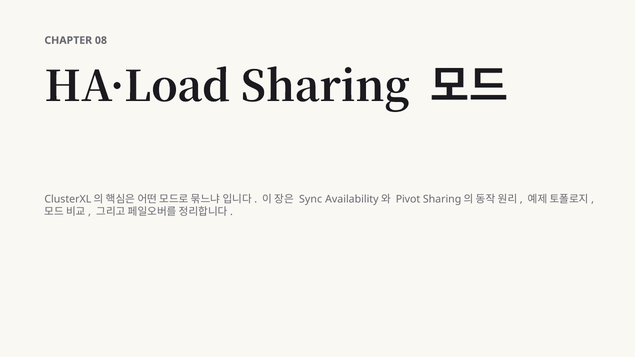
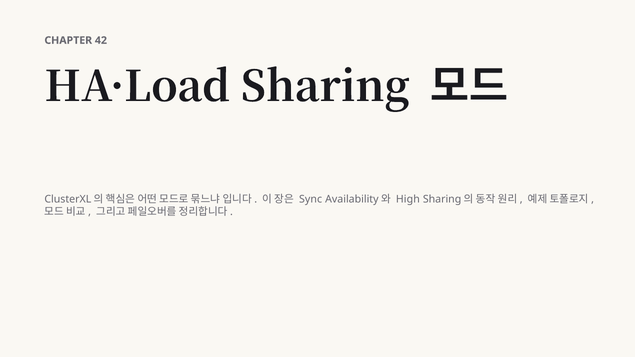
08: 08 -> 42 (101, 40)
Pivot: Pivot -> High (408, 199)
